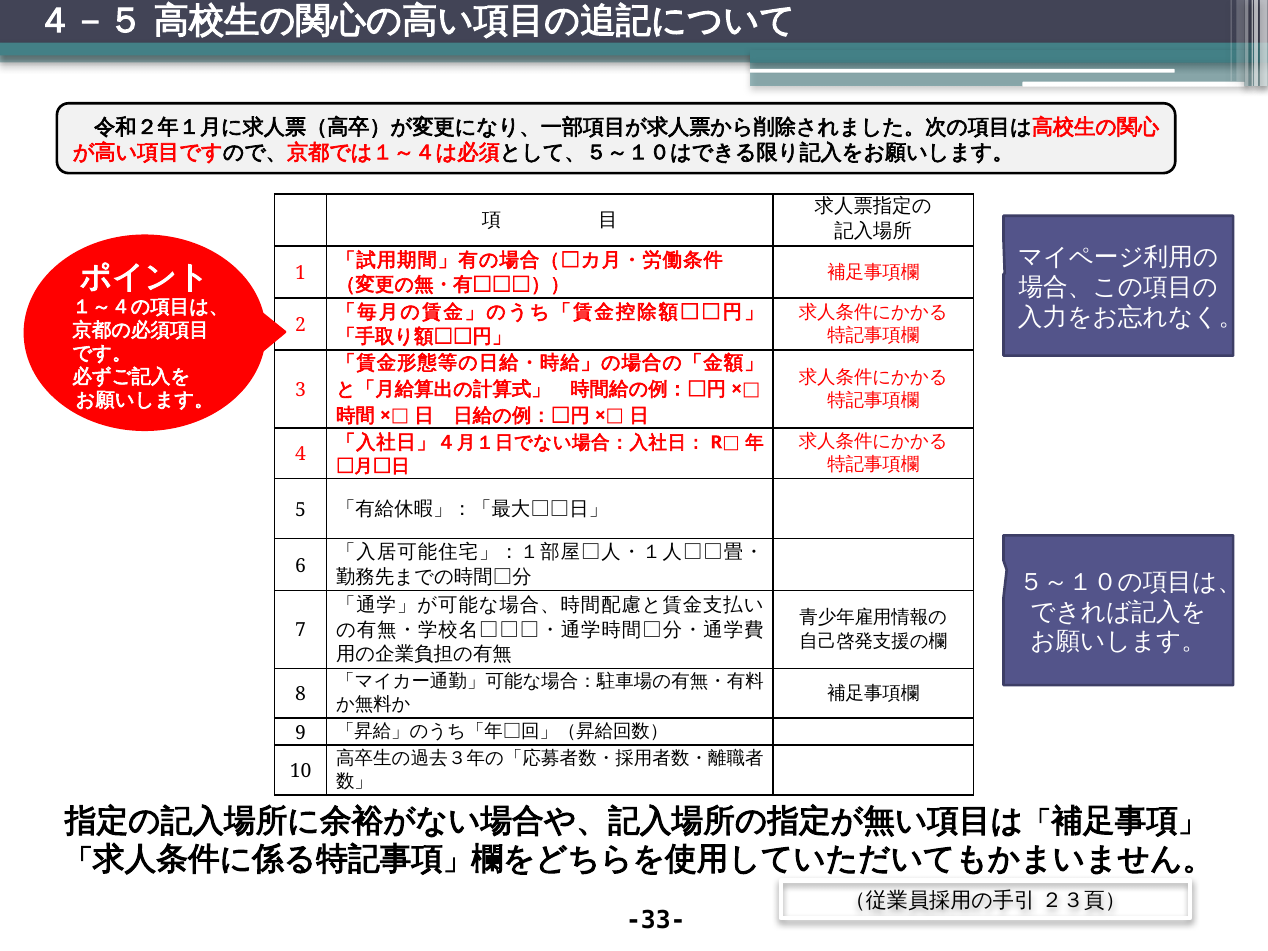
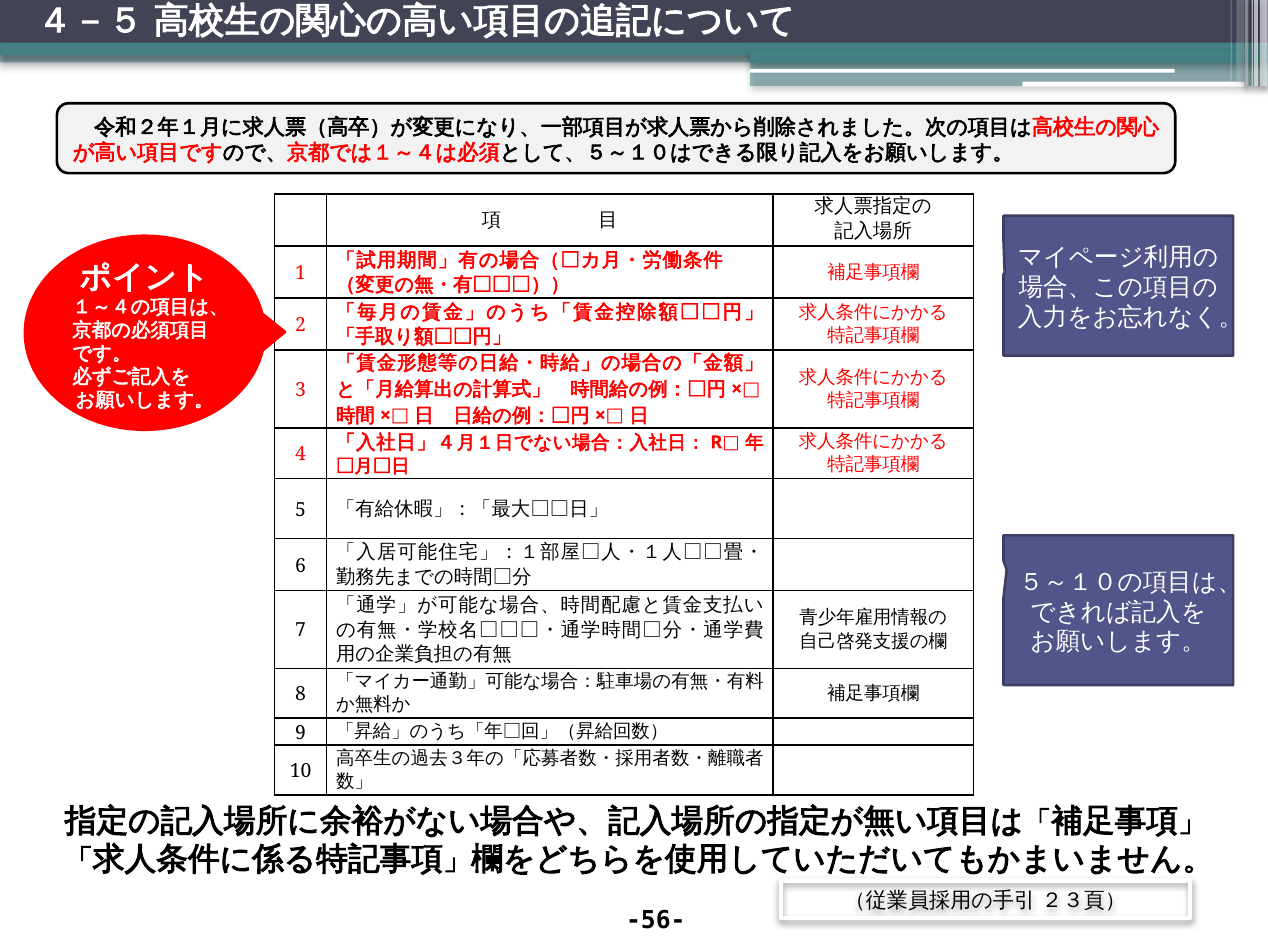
-33-: -33- -> -56- (656, 920)
